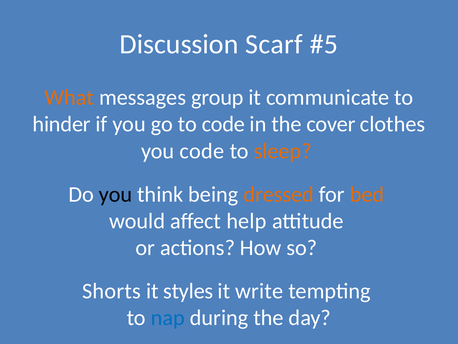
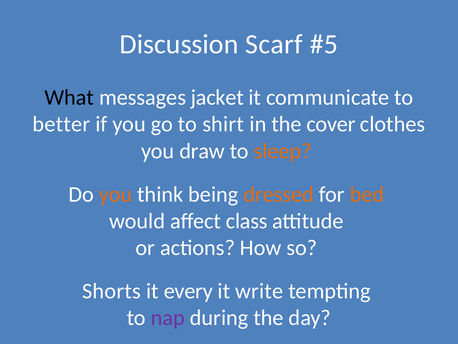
What colour: orange -> black (69, 97)
group: group -> jacket (217, 97)
hinder: hinder -> better (61, 124)
to code: code -> shirt (223, 124)
you code: code -> draw (202, 151)
you colour: black -> orange (116, 194)
help: help -> class (247, 221)
styles: styles -> every (188, 291)
nap colour: blue -> purple (168, 317)
